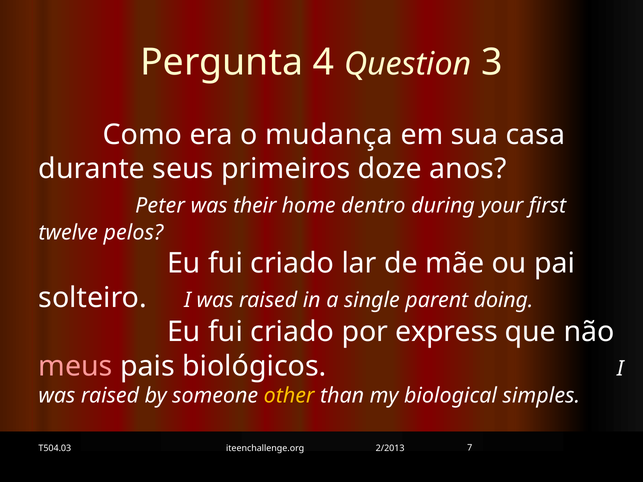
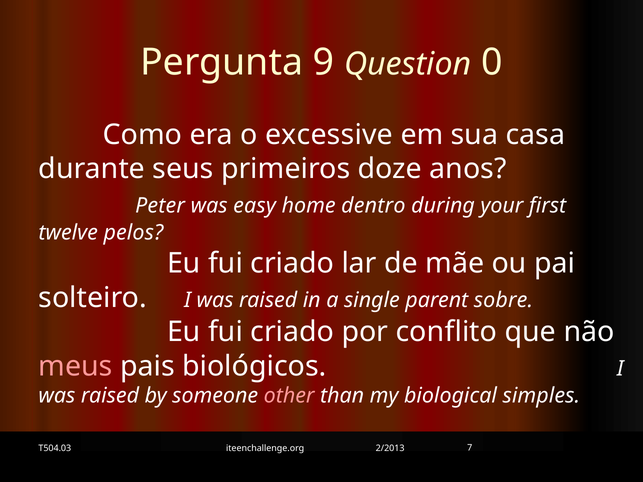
4: 4 -> 9 (324, 62)
3: 3 -> 0 (492, 62)
mudança: mudança -> excessive (329, 135)
their: their -> easy (255, 206)
doing: doing -> sobre (503, 300)
express: express -> conflito (446, 332)
other colour: yellow -> pink (289, 396)
